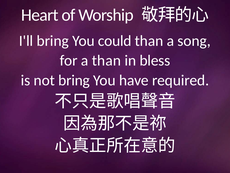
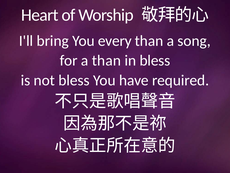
could: could -> every (115, 41)
not bring: bring -> bless (74, 80)
